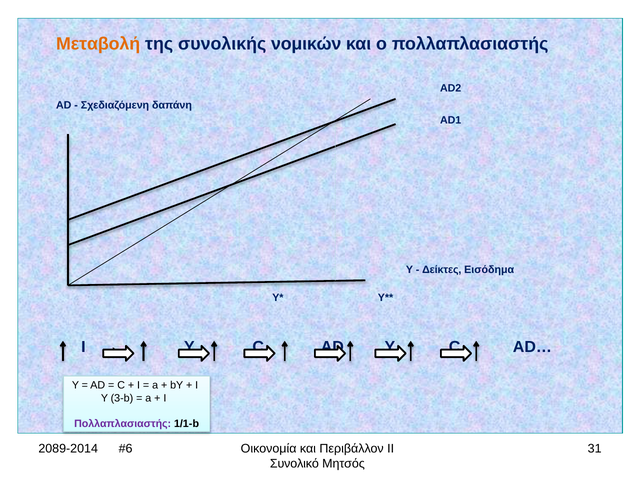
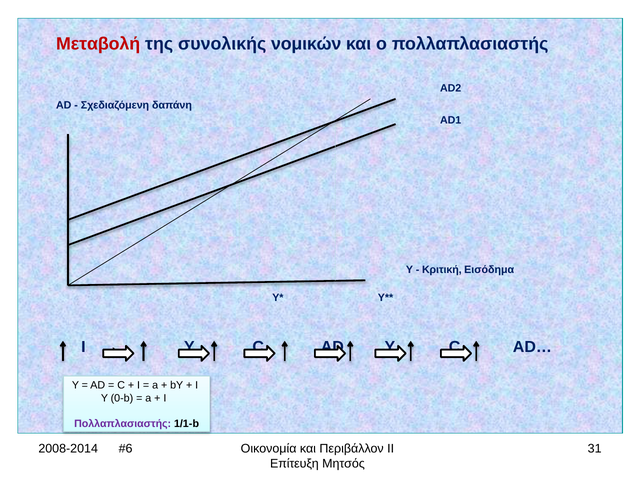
Μεταβολή colour: orange -> red (98, 44)
Δείκτες: Δείκτες -> Κριτική (442, 270)
3-b: 3-b -> 0-b (122, 398)
2089-2014: 2089-2014 -> 2008-2014 (68, 449)
Συνολικό: Συνολικό -> Επίτευξη (294, 464)
